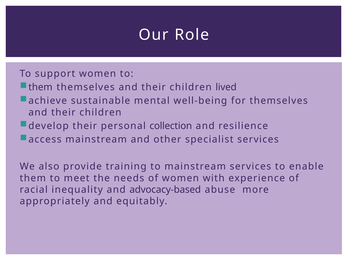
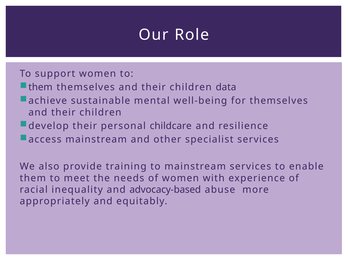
lived: lived -> data (226, 87)
collection: collection -> childcare (171, 126)
